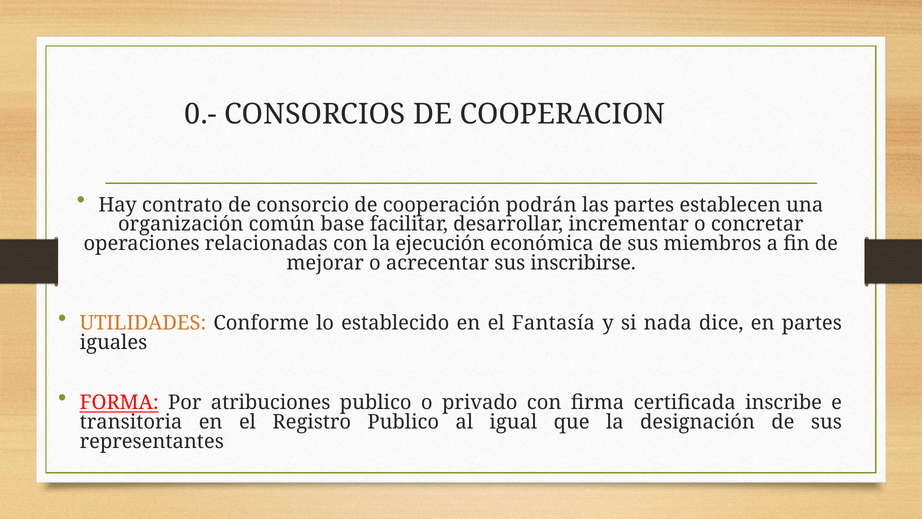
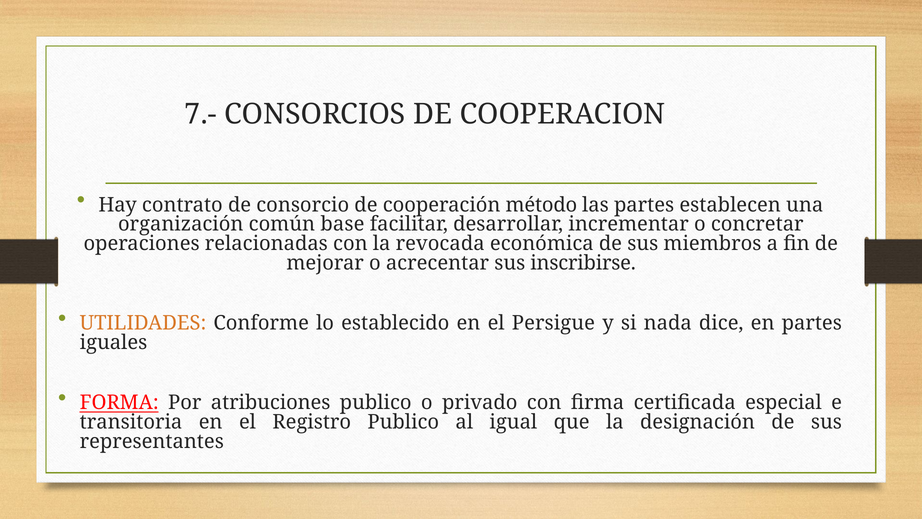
0.-: 0.- -> 7.- (201, 114)
podrán: podrán -> método (541, 205)
ejecución: ejecución -> revocada (440, 243)
Fantasía: Fantasía -> Persigue (553, 323)
inscribe: inscribe -> especial (784, 402)
